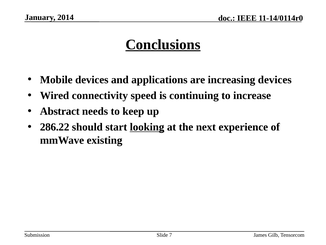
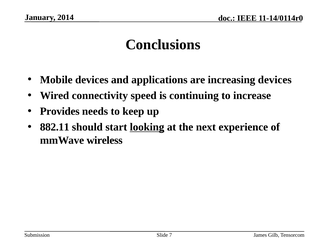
Conclusions underline: present -> none (163, 44)
Abstract: Abstract -> Provides (60, 111)
286.22: 286.22 -> 882.11 (55, 127)
existing: existing -> wireless (105, 140)
